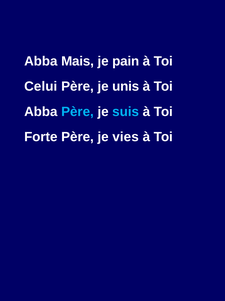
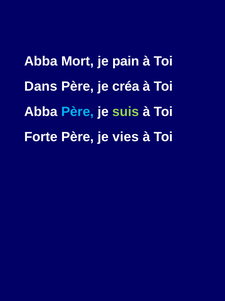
Mais: Mais -> Mort (77, 61)
Celui: Celui -> Dans (41, 86)
unis: unis -> créa (126, 86)
suis colour: light blue -> light green (126, 111)
